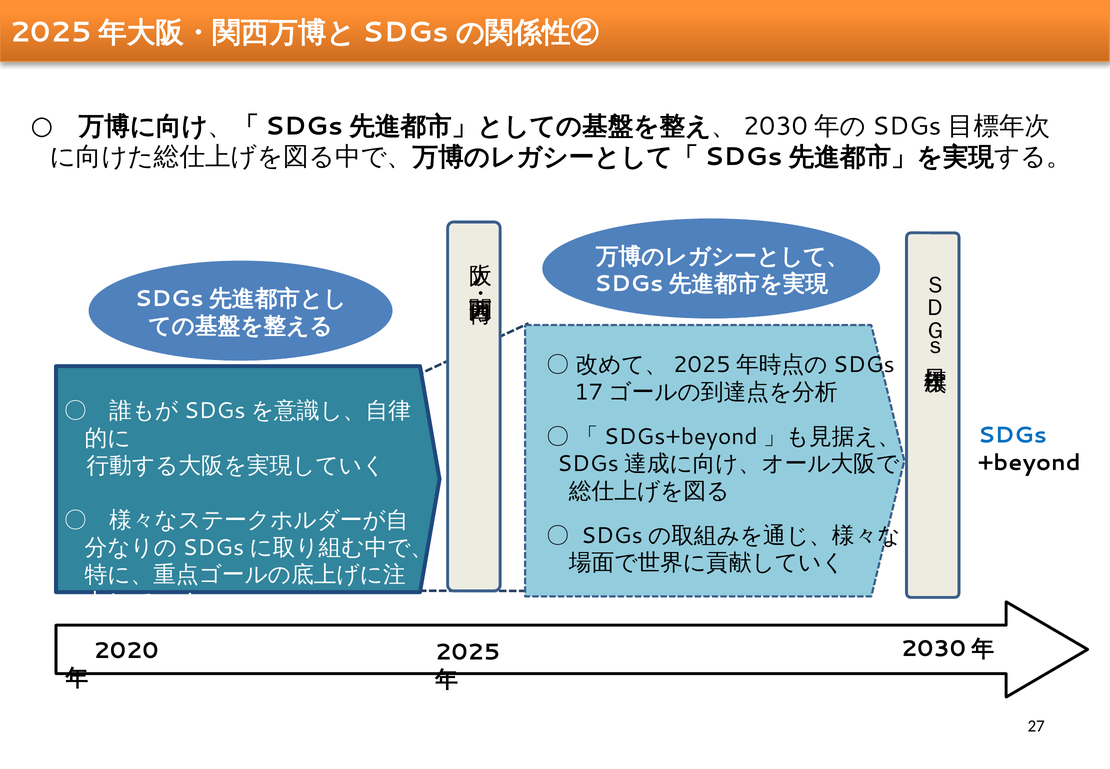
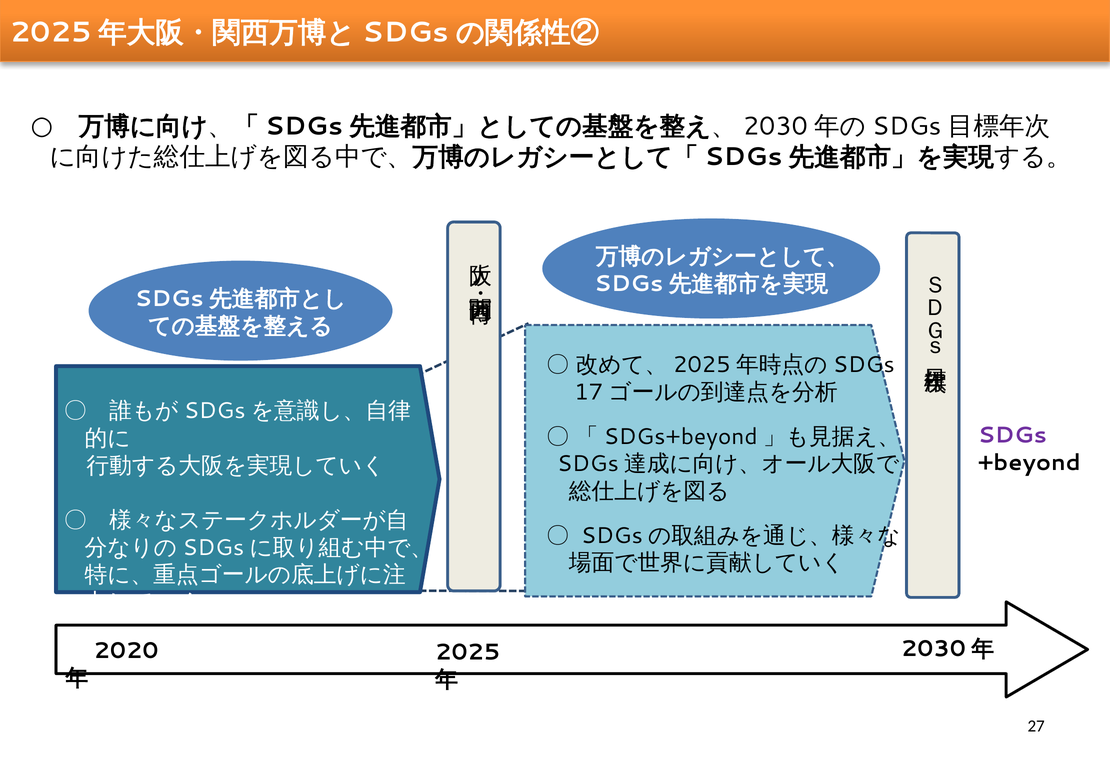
SDGs colour: blue -> purple (1012, 435)
